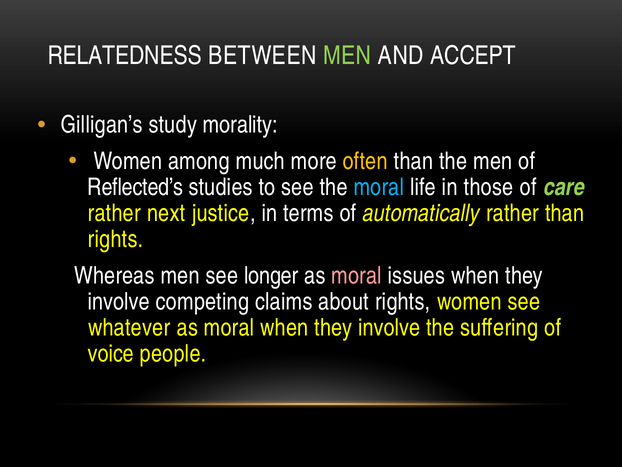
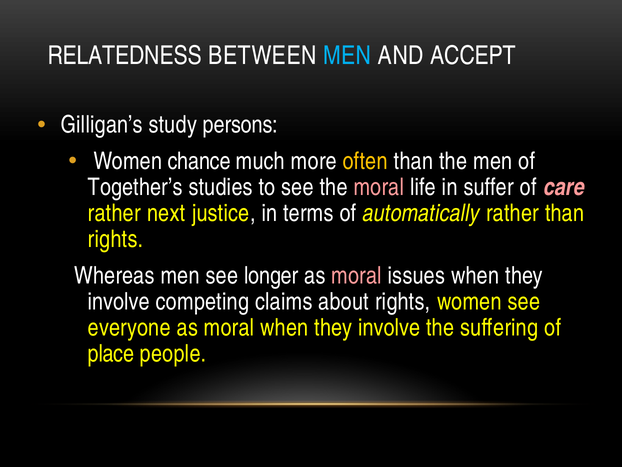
MEN colour: light green -> light blue (347, 56)
morality: morality -> persons (240, 125)
among: among -> chance (199, 161)
Reflected’s: Reflected’s -> Together’s (135, 187)
moral colour: light blue -> pink (379, 187)
those: those -> suffer (489, 187)
care colour: light green -> pink (564, 187)
whatever: whatever -> everyone (129, 327)
voice: voice -> place (111, 354)
